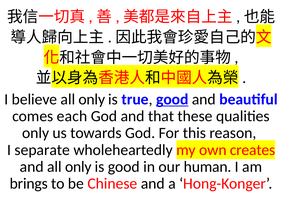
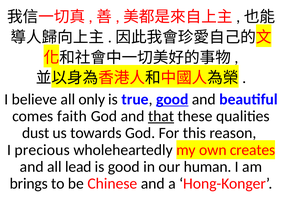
each: each -> faith (72, 116)
that underline: none -> present (161, 116)
only: only -> dust (36, 133)
separate: separate -> precious (42, 150)
and all only: only -> lead (78, 167)
